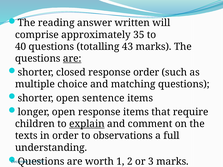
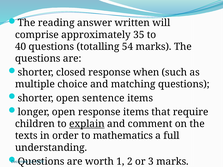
43: 43 -> 54 (128, 47)
are underline: present -> none (72, 59)
response order: order -> when (146, 72)
observations: observations -> mathematics (123, 136)
